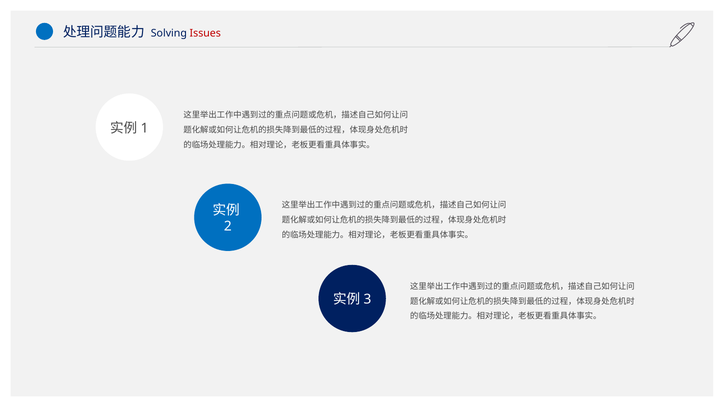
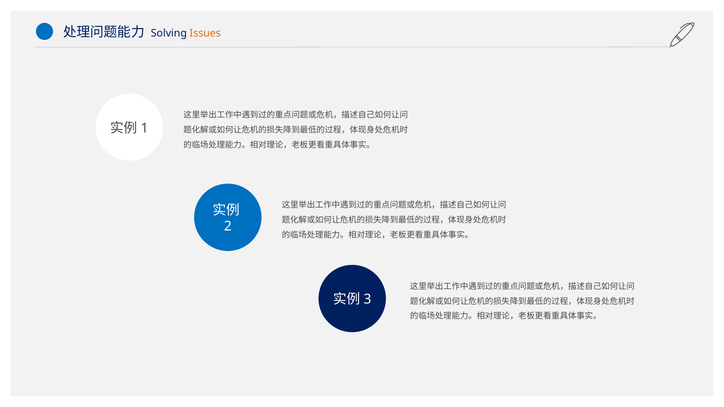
Issues colour: red -> orange (205, 33)
